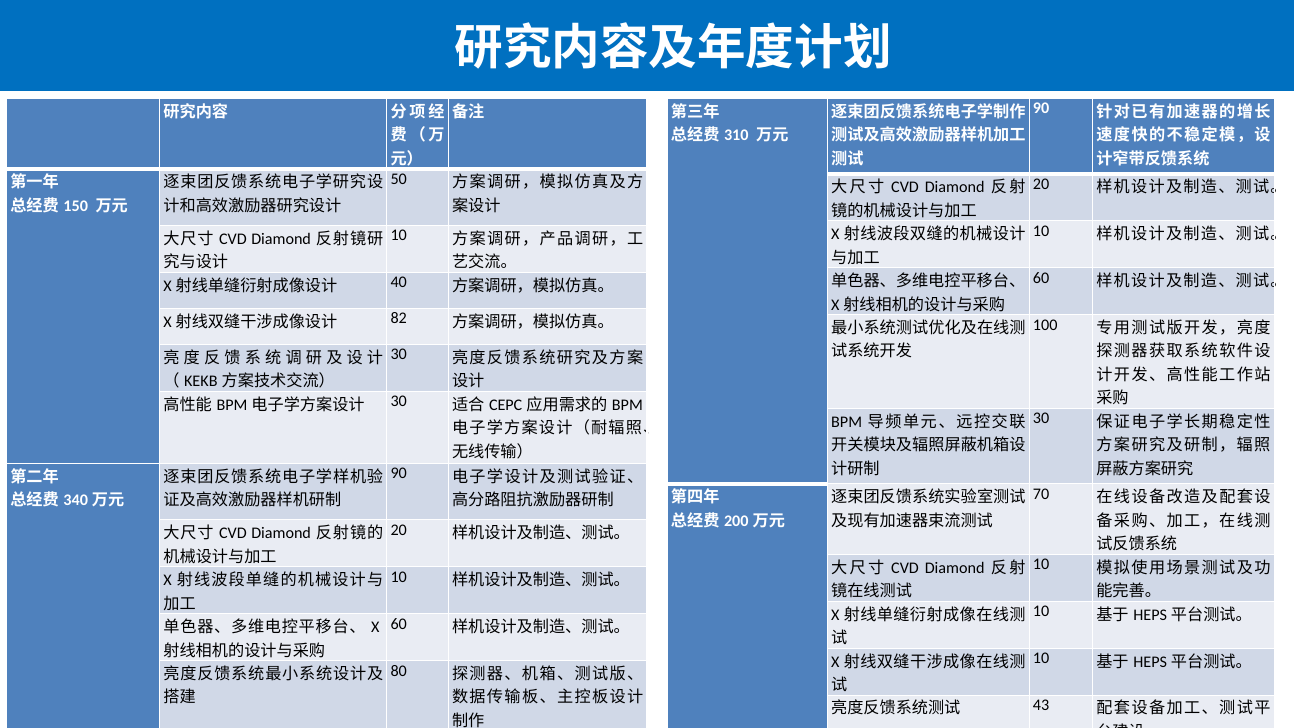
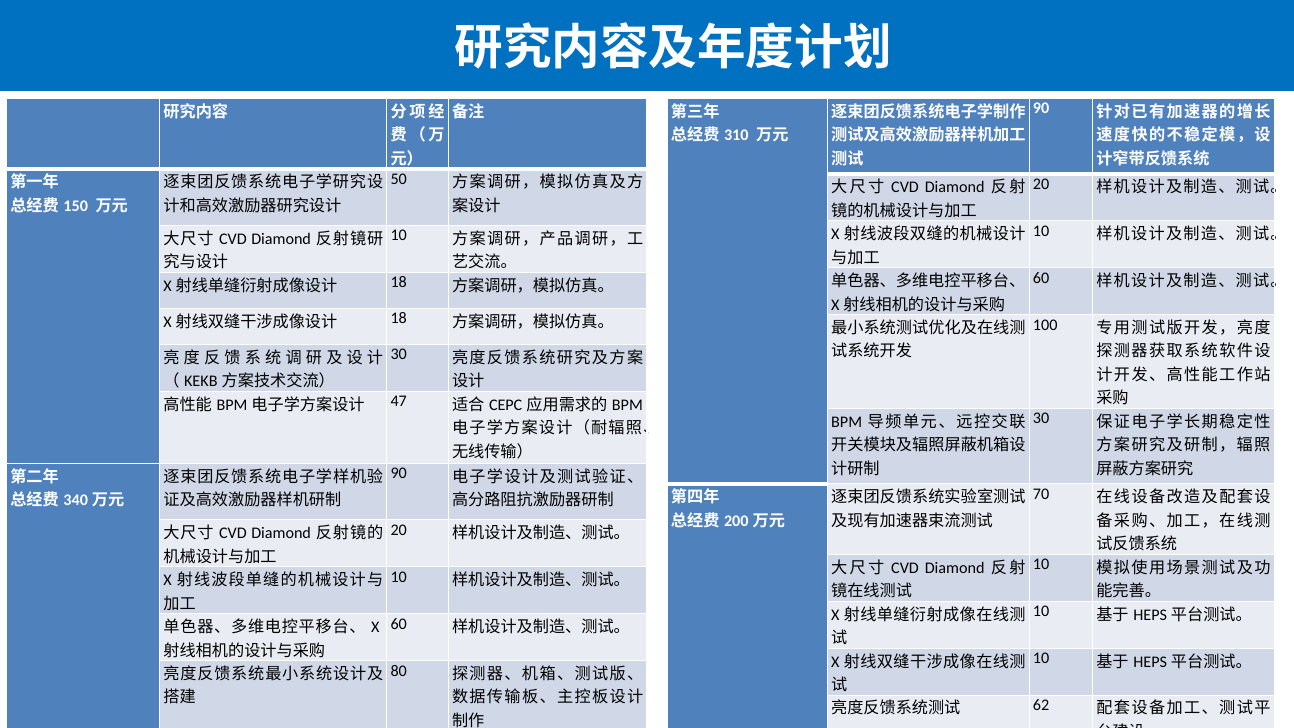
40: 40 -> 18 (399, 282)
82: 82 -> 18 (399, 318)
30: 30 -> 47 (399, 401)
43: 43 -> 62 (1041, 705)
